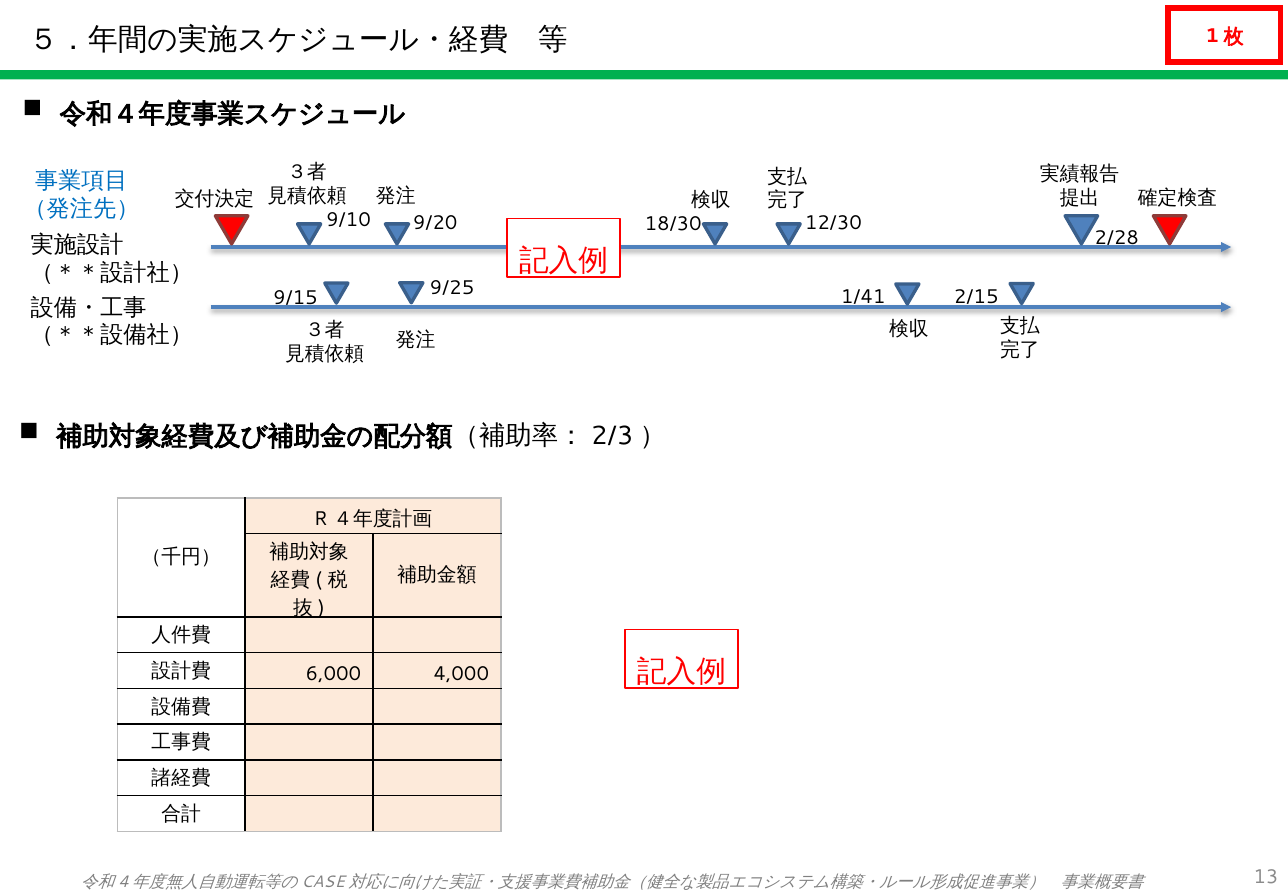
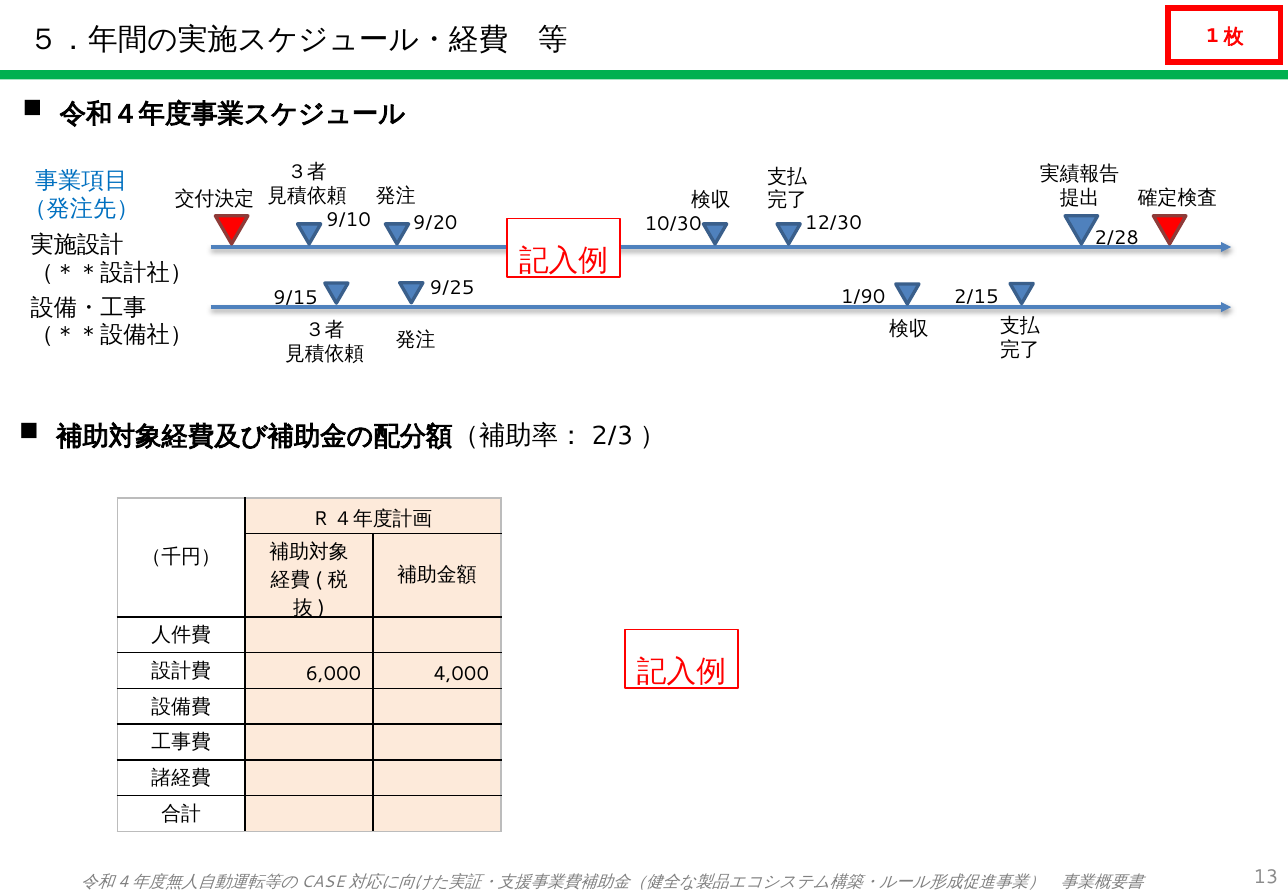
18/30: 18/30 -> 10/30 (673, 224)
1/41: 1/41 -> 1/90 (863, 297)
